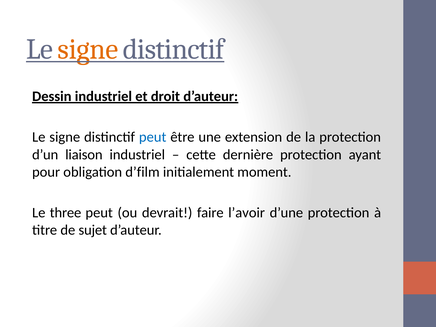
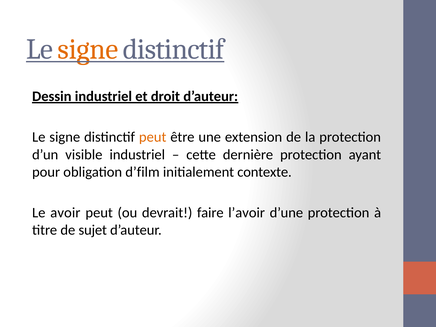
peut colour: blue -> orange (153, 137)
liaison: liaison -> visible (84, 155)
moment: moment -> contexte (264, 172)
three: three -> avoir (65, 213)
